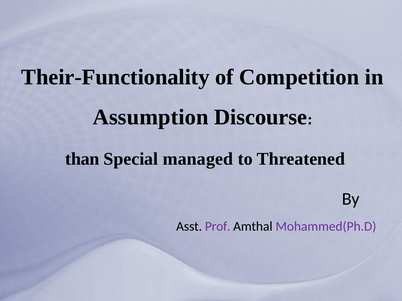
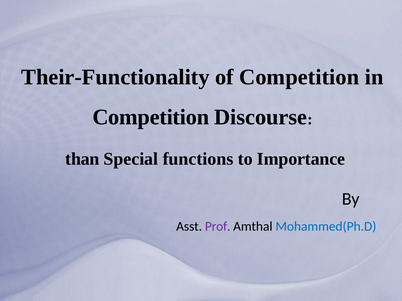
Assumption: Assumption -> Competition (151, 117)
managed: managed -> functions (198, 159)
Threatened: Threatened -> Importance (301, 159)
Mohammed(Ph.D colour: purple -> blue (326, 227)
